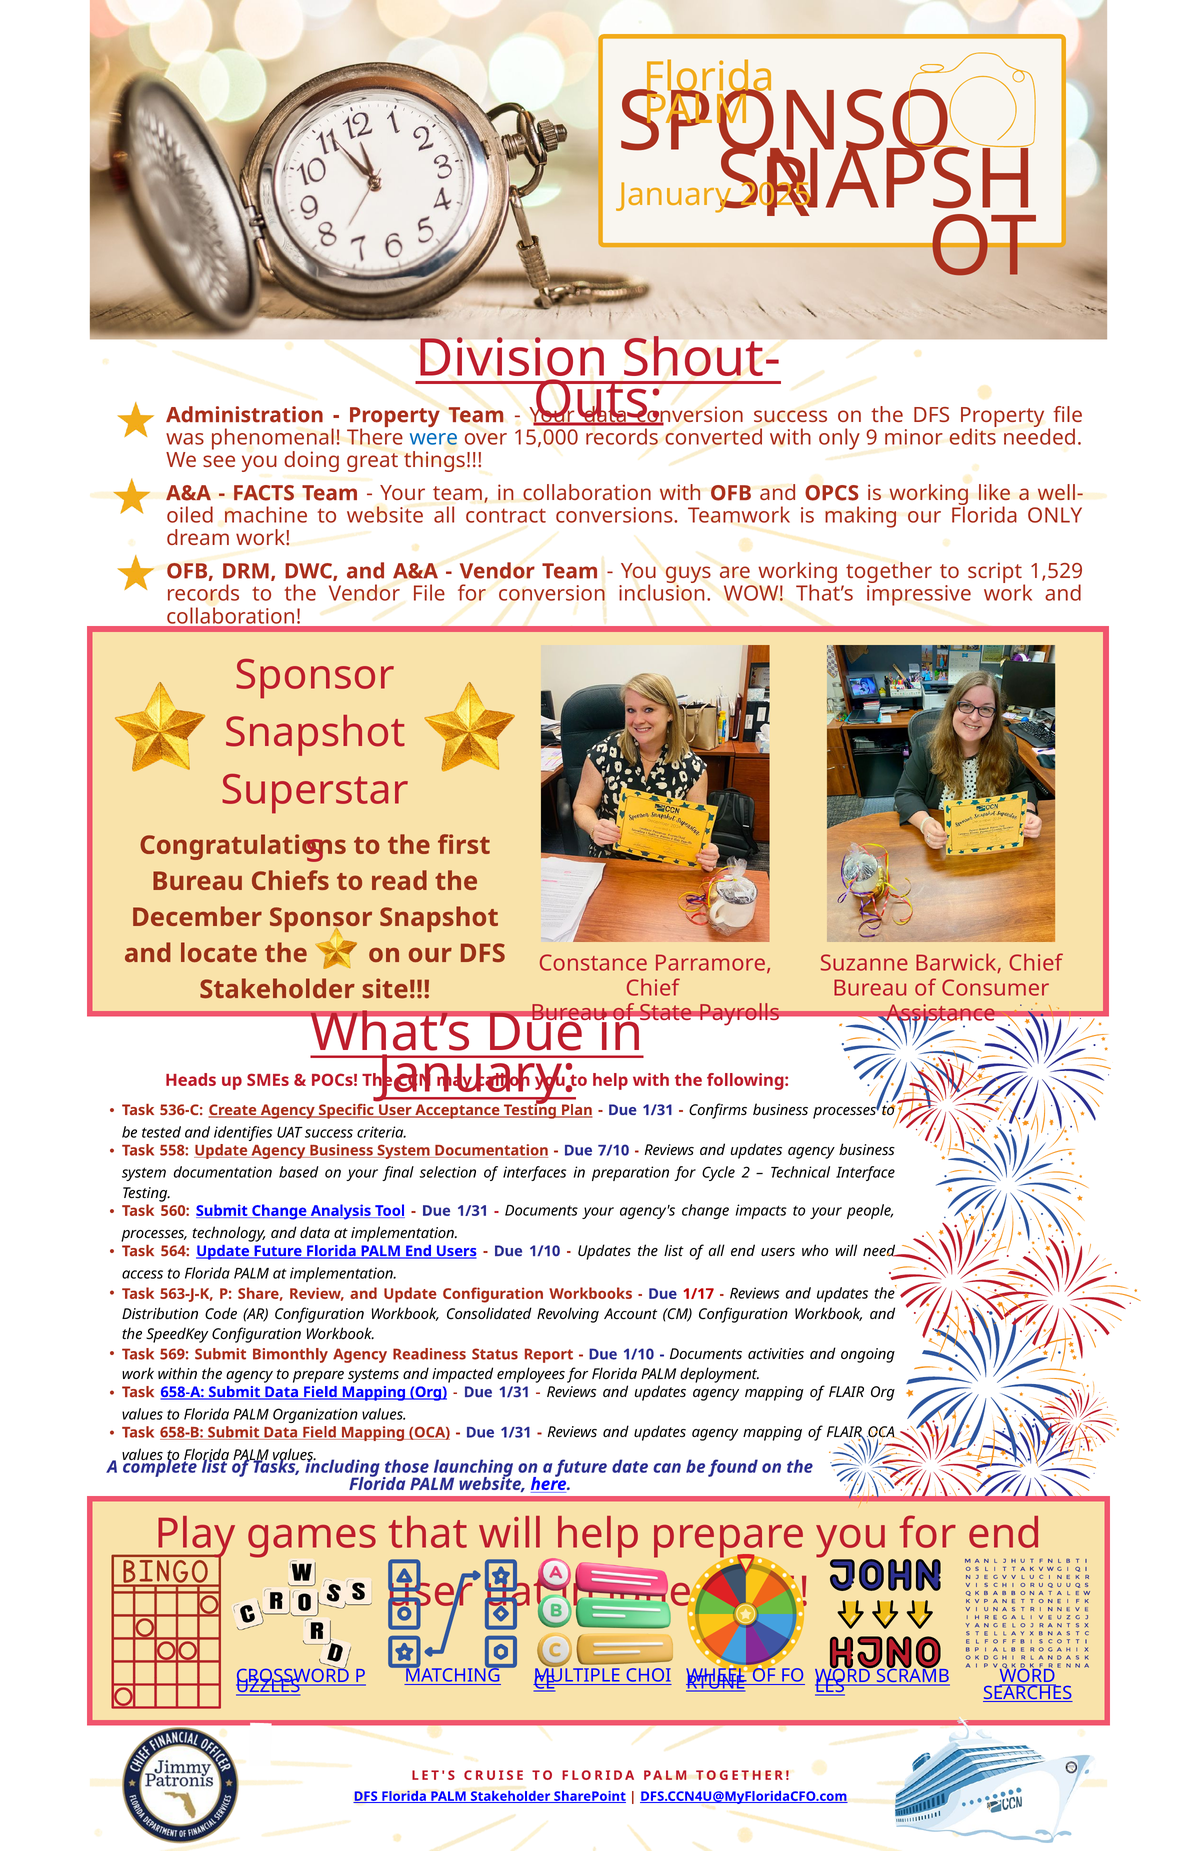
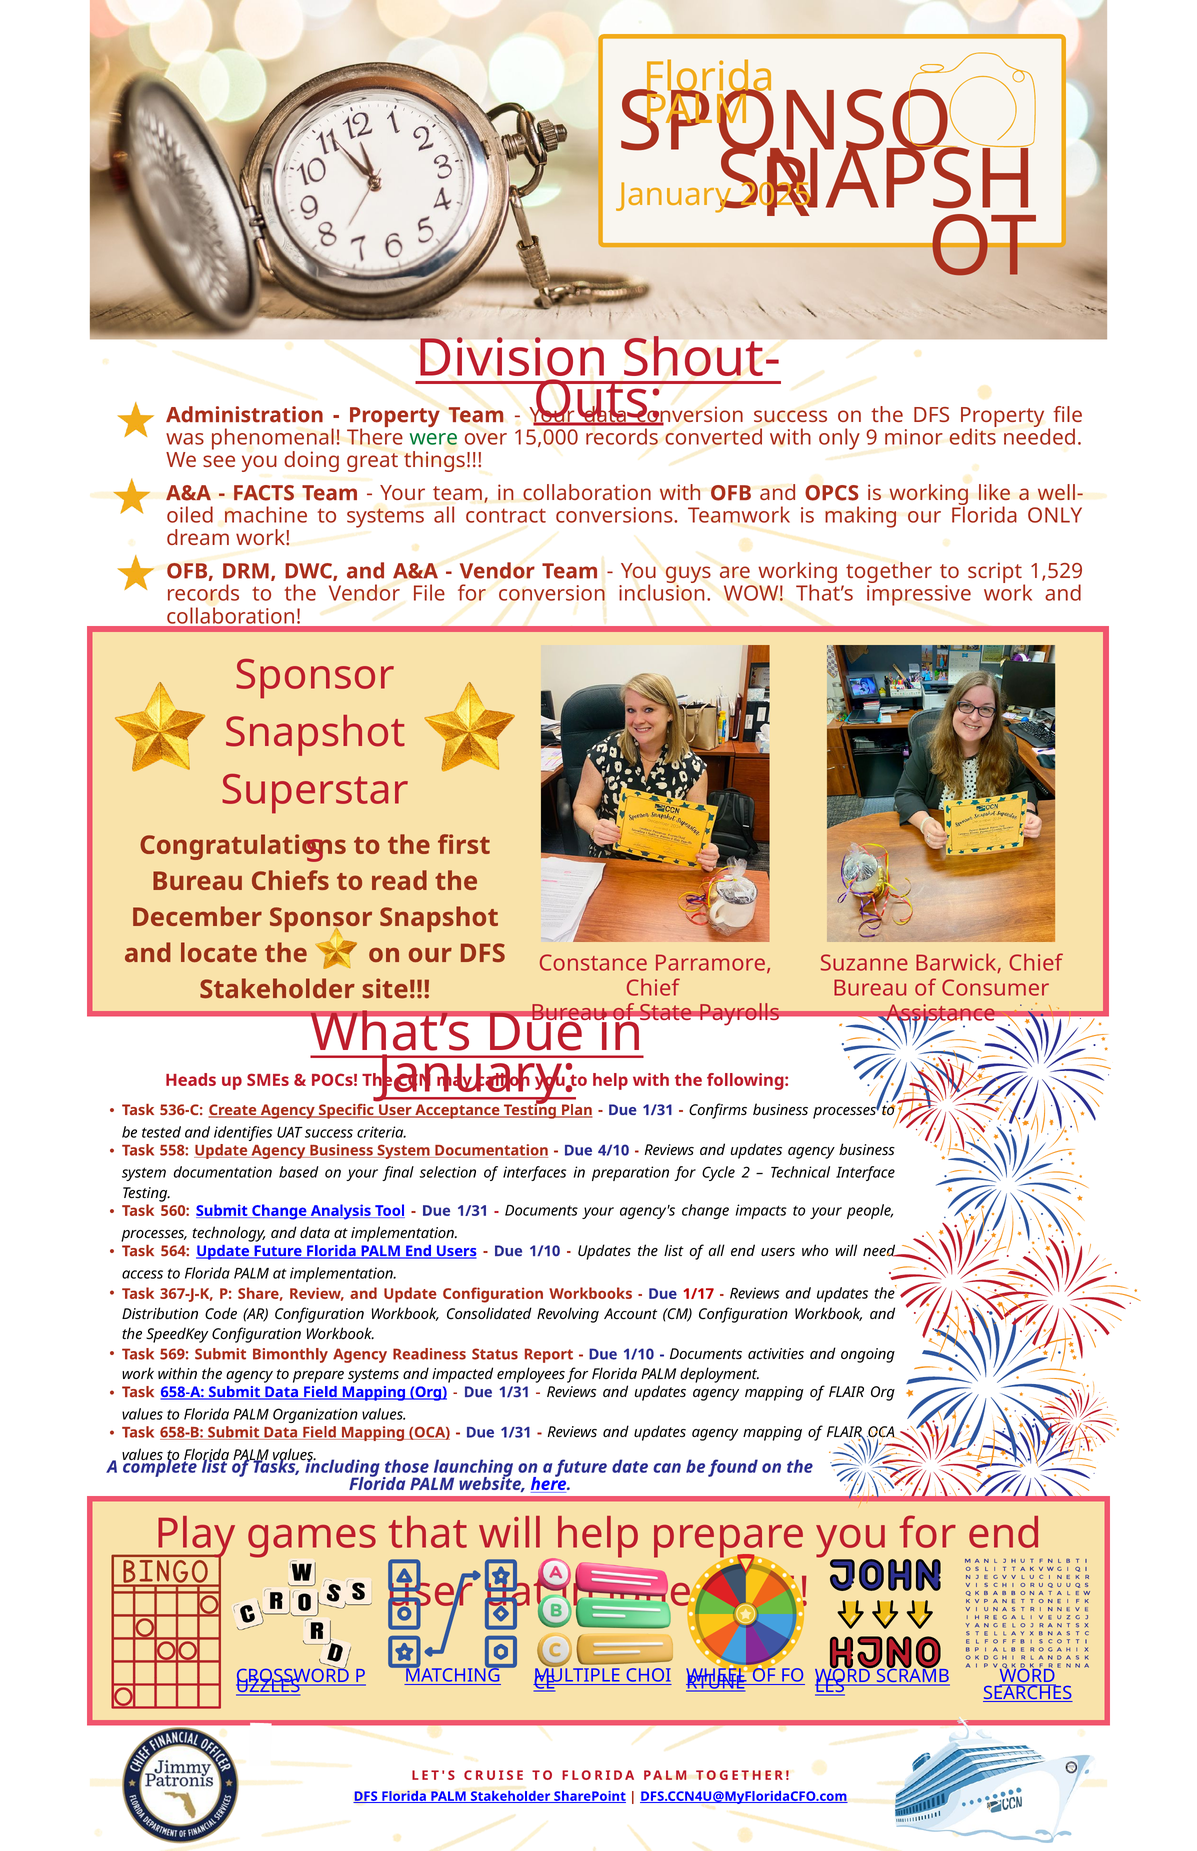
were colour: blue -> green (434, 438)
to website: website -> systems (386, 516)
7/10: 7/10 -> 4/10 (614, 1150)
563-J-K: 563-J-K -> 367-J-K (187, 1293)
